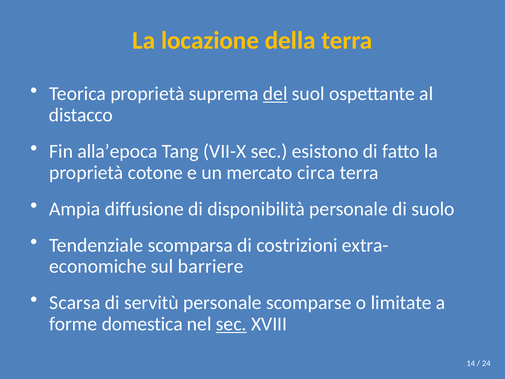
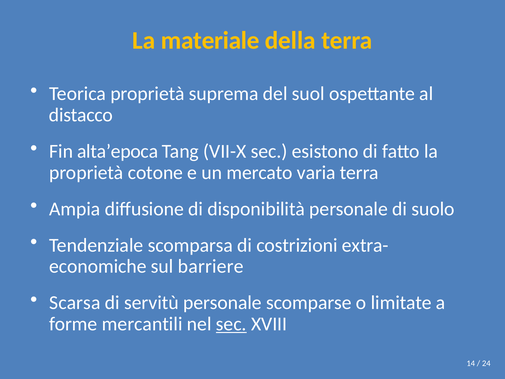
locazione: locazione -> materiale (210, 40)
del underline: present -> none (275, 94)
alla’epoca: alla’epoca -> alta’epoca (118, 151)
circa: circa -> varia (316, 172)
domestica: domestica -> mercantili (142, 324)
